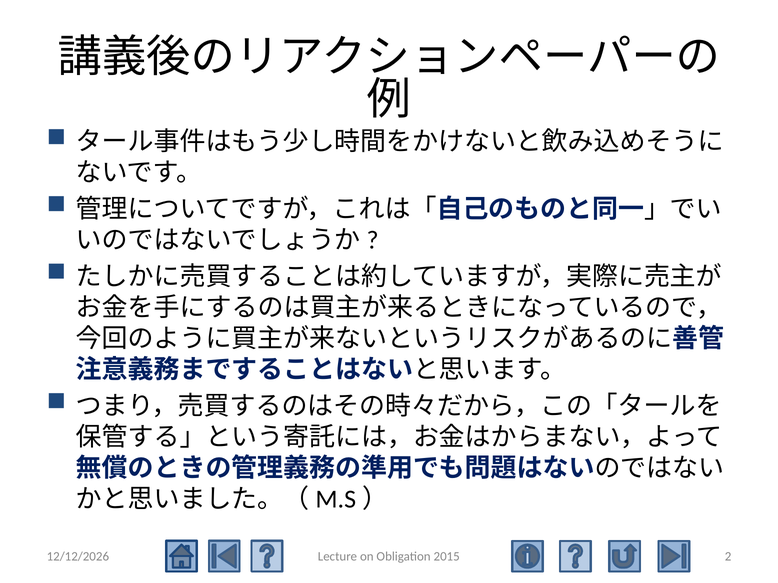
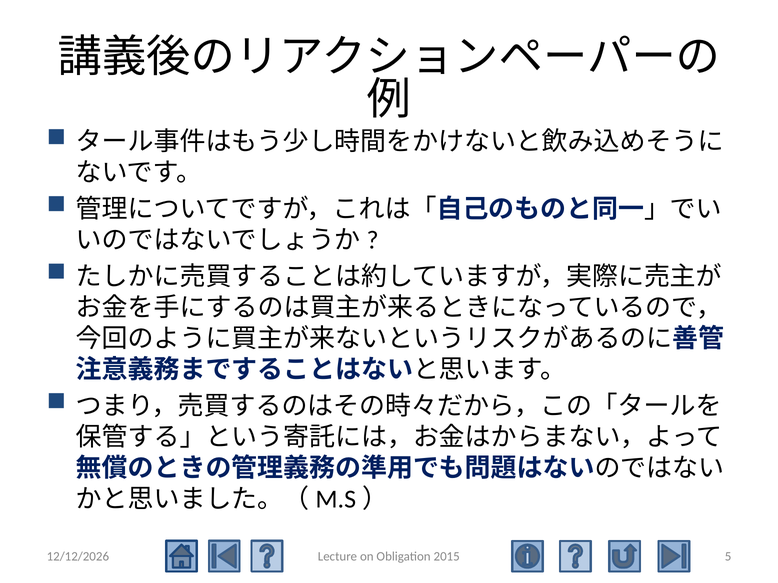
2: 2 -> 5 (728, 557)
